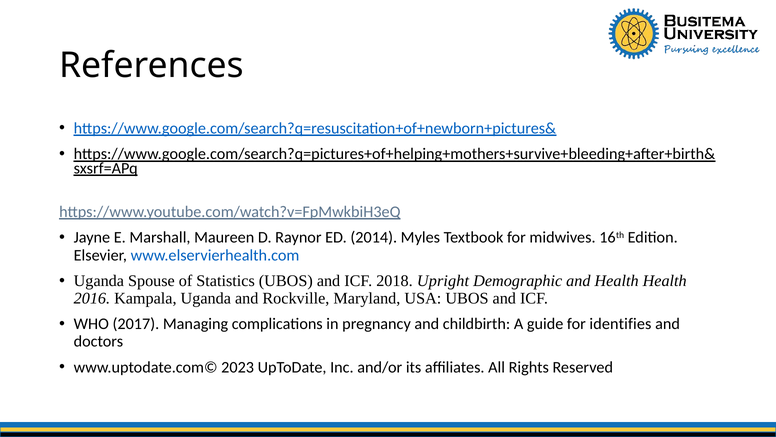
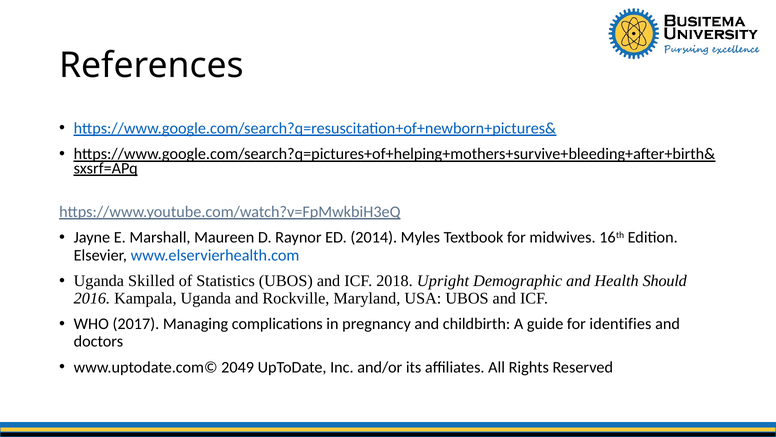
Spouse: Spouse -> Skilled (151, 281)
Health Health: Health -> Should (665, 281)
2023: 2023 -> 2049 (238, 367)
